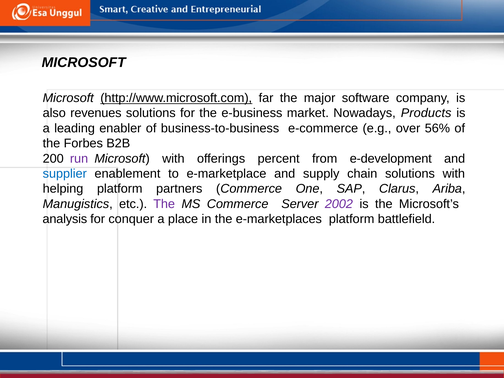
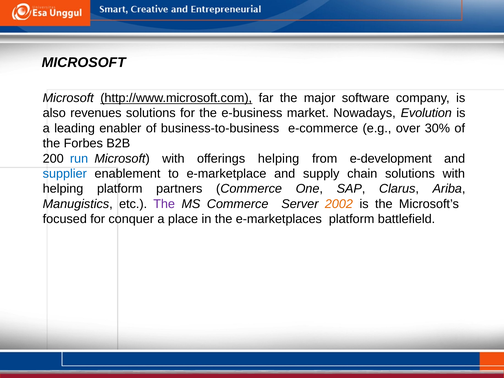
Products: Products -> Evolution (426, 113)
56%: 56% -> 30% (437, 128)
run colour: purple -> blue (79, 159)
offerings percent: percent -> helping (279, 159)
2002 colour: purple -> orange (339, 204)
analysis: analysis -> focused (65, 219)
